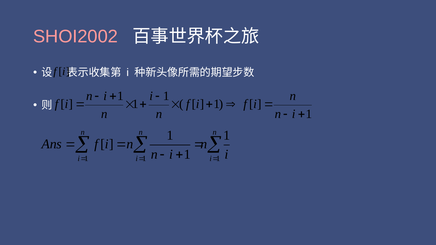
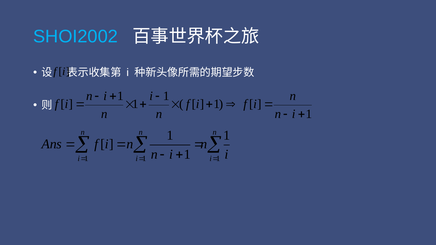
SHOI2002 colour: pink -> light blue (76, 37)
